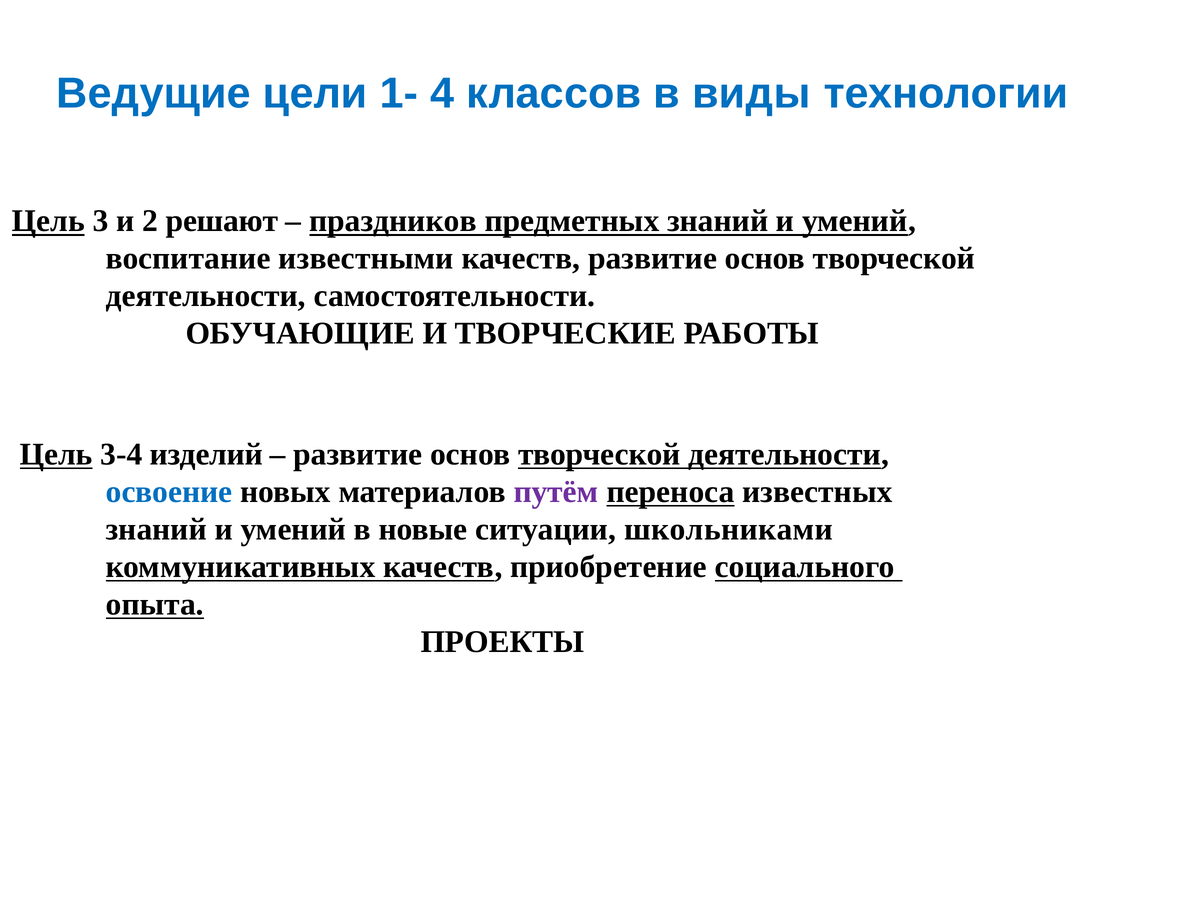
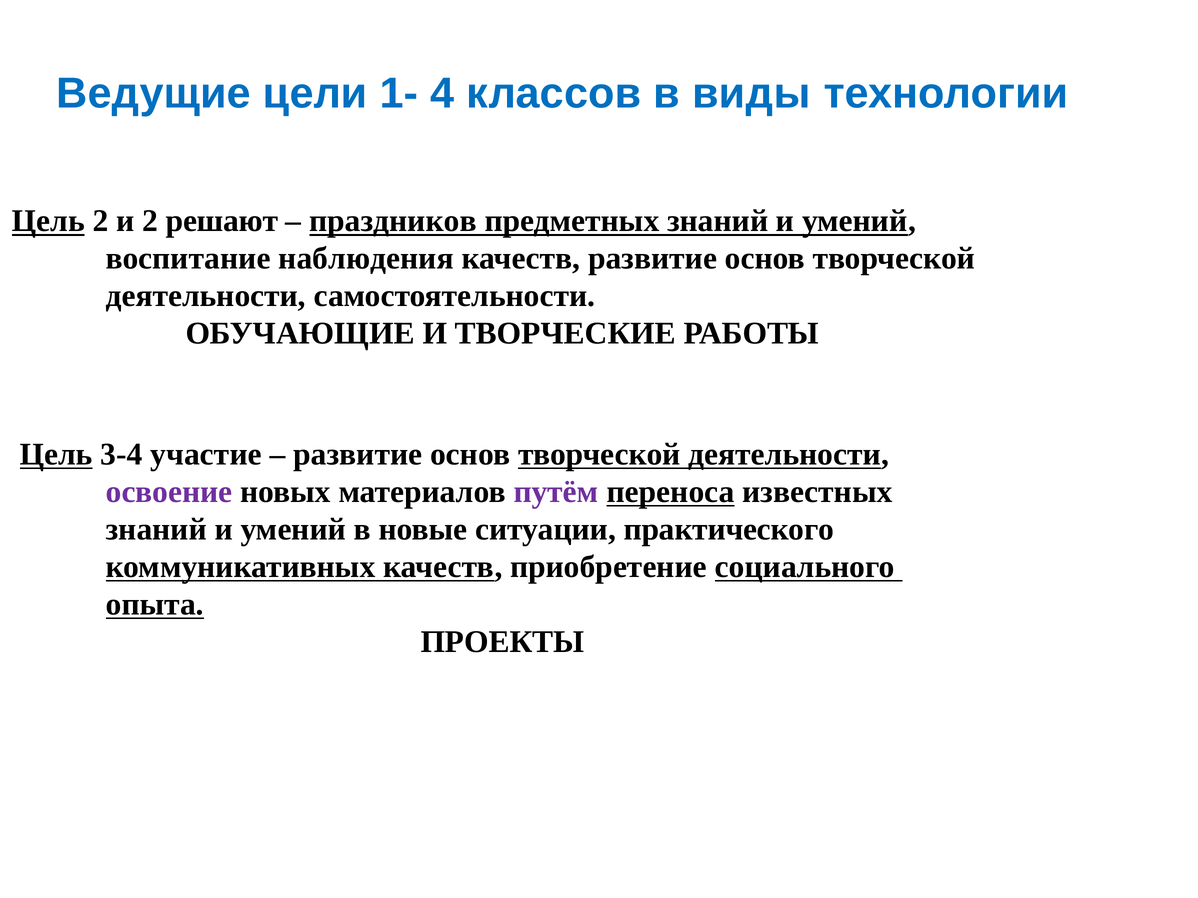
Цель 3: 3 -> 2 (101, 221)
известными: известными -> наблюдения (366, 259)
изделий: изделий -> участие (206, 455)
освоение colour: blue -> purple (169, 492)
школьниками: школьниками -> практического (729, 530)
